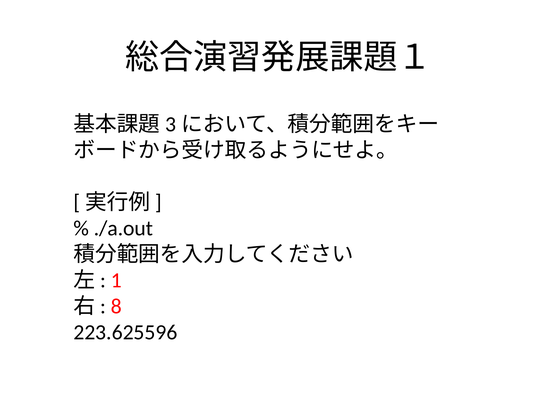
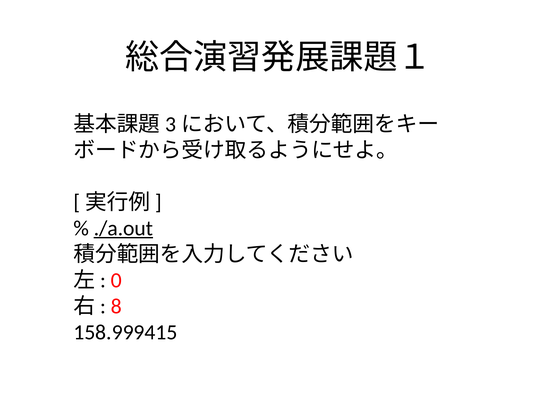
./a.out underline: none -> present (123, 228)
1: 1 -> 0 (116, 280)
223.625596: 223.625596 -> 158.999415 (125, 332)
